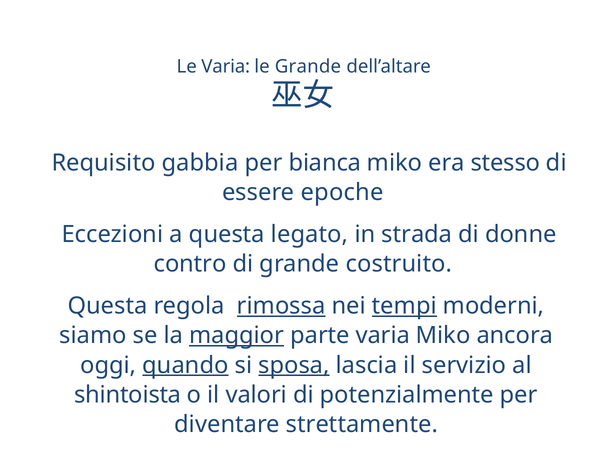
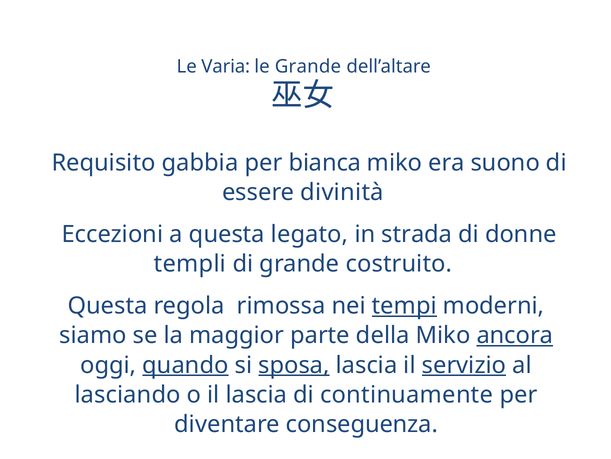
stesso: stesso -> suono (505, 162)
epoche: epoche -> divinità (342, 192)
contro: contro -> templi (190, 264)
rimossa underline: present -> none (281, 306)
maggior underline: present -> none (237, 335)
parte varia: varia -> della (383, 335)
ancora underline: none -> present (515, 335)
servizio underline: none -> present (464, 365)
shintoista: shintoista -> lasciando (128, 394)
il valori: valori -> lascia (256, 394)
potenzialmente: potenzialmente -> continuamente (407, 394)
strettamente: strettamente -> conseguenza (362, 424)
